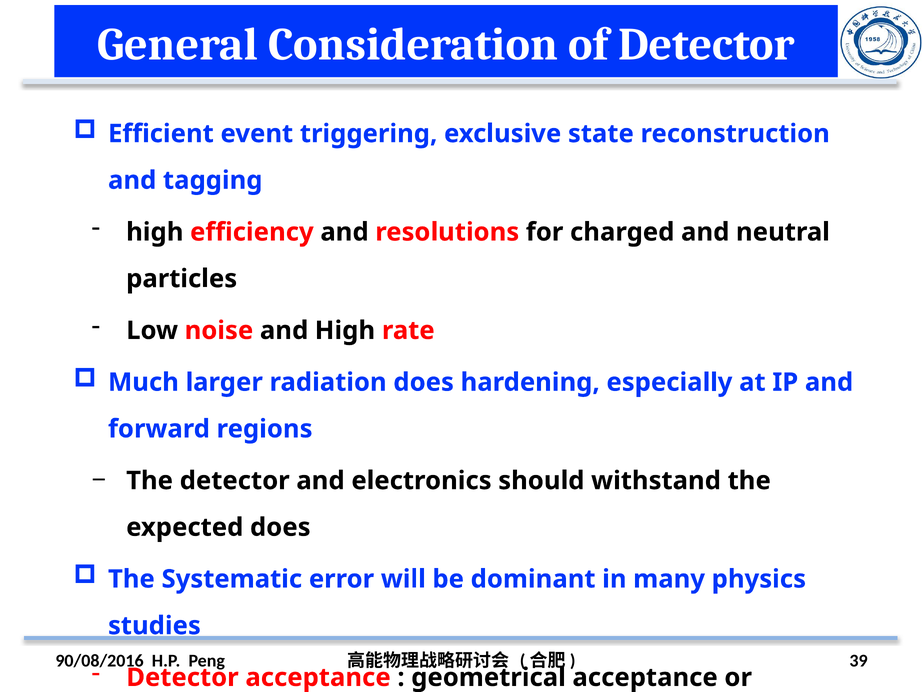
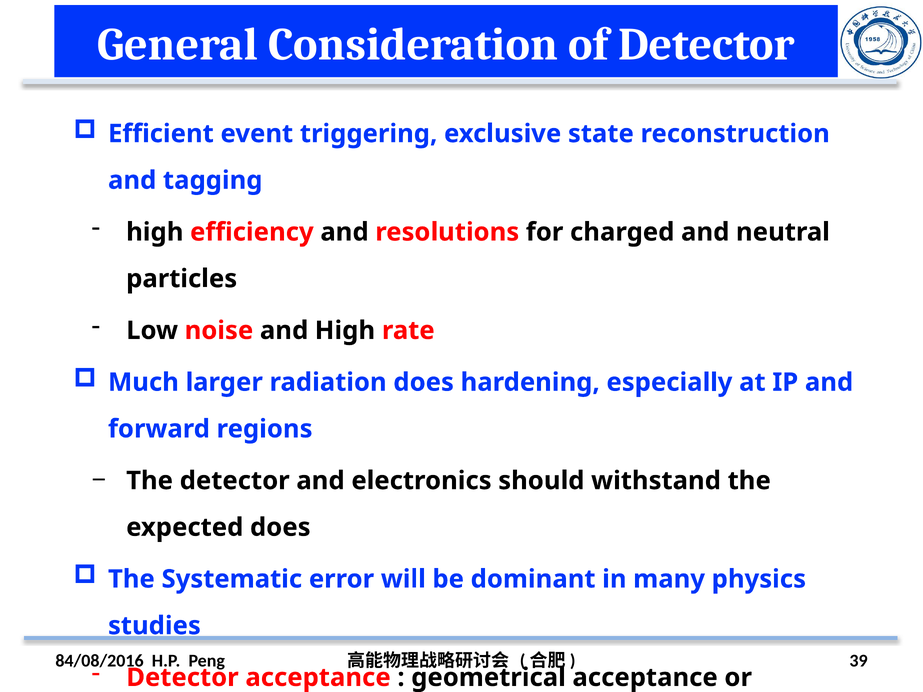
90/08/2016: 90/08/2016 -> 84/08/2016 (99, 661)
